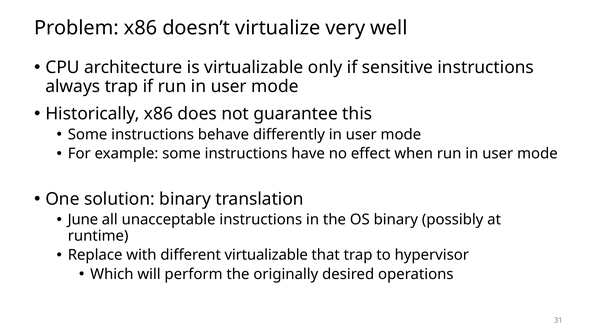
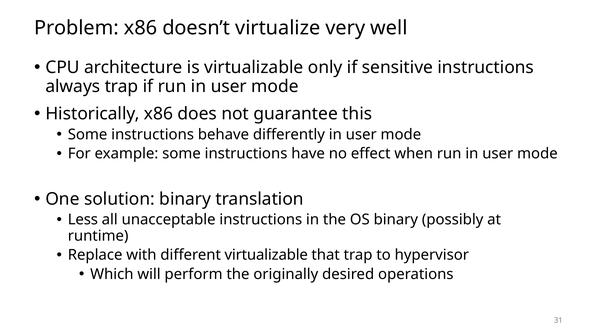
June: June -> Less (83, 220)
